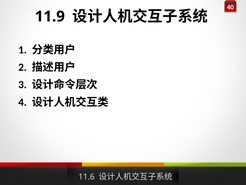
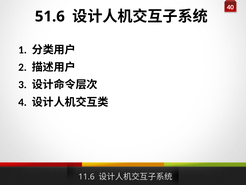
11.9: 11.9 -> 51.6 (50, 16)
